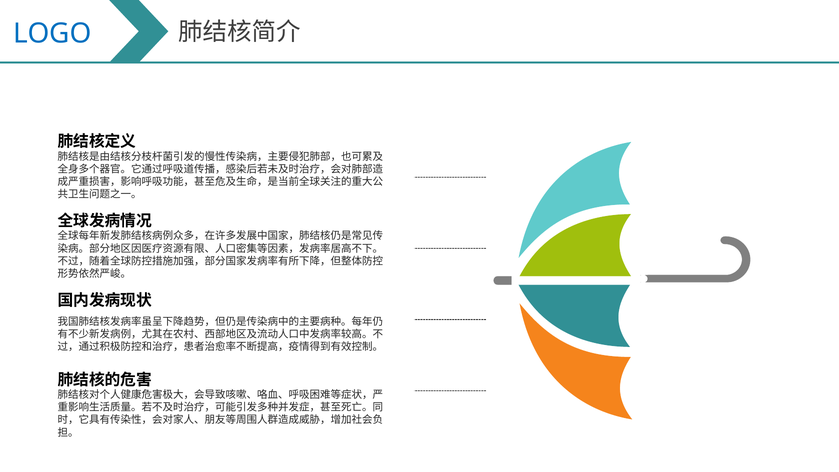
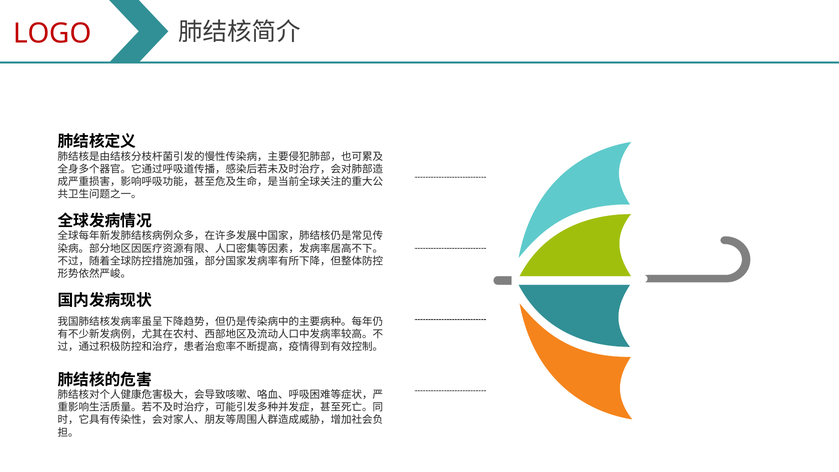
LOGO colour: blue -> red (52, 34)
